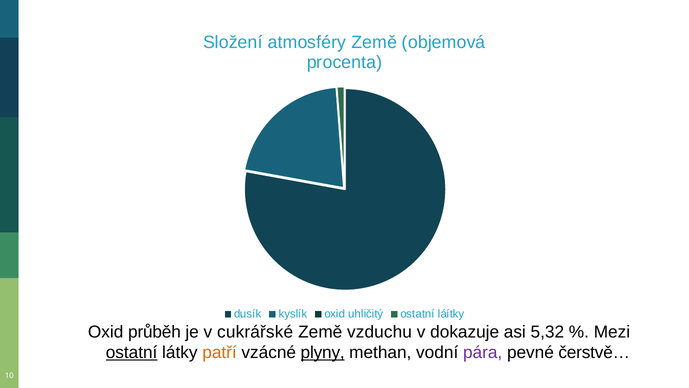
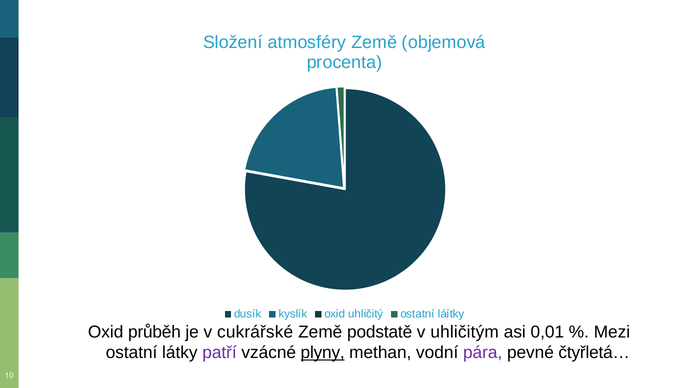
vzduchu: vzduchu -> podstatě (380, 332)
dokazuje: dokazuje -> uhličitým (465, 332)
5,32: 5,32 -> 0,01 (547, 332)
ostatní underline: present -> none (132, 352)
patří colour: orange -> purple (220, 352)
čerstvě…: čerstvě… -> čtyřletá… (594, 352)
